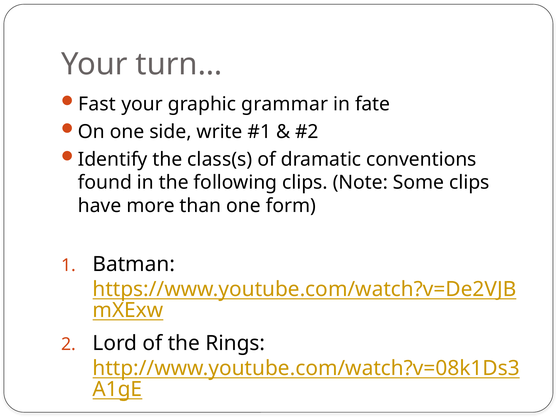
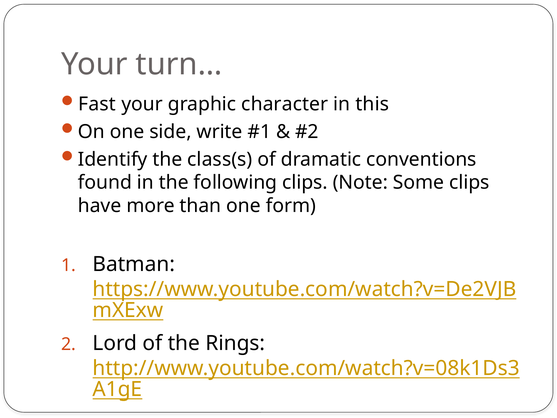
grammar: grammar -> character (285, 104)
fate: fate -> this (372, 104)
